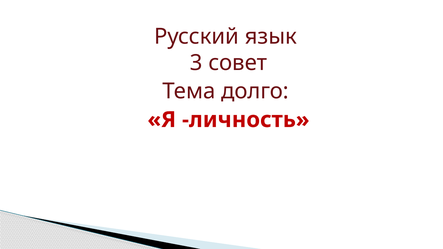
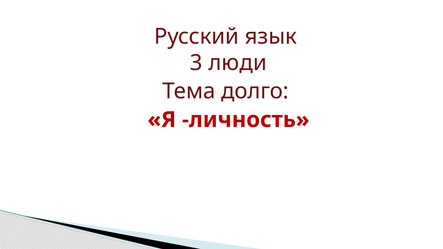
совет: совет -> люди (238, 63)
